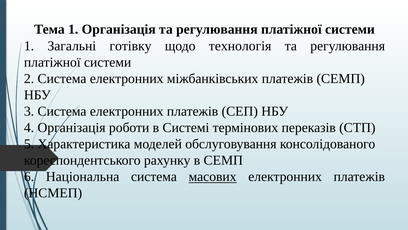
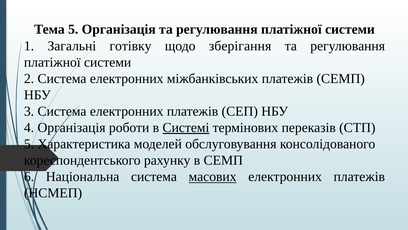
Тема 1: 1 -> 5 (73, 29)
технологія: технологія -> зберігання (240, 46)
Системі underline: none -> present (186, 127)
